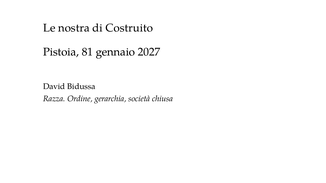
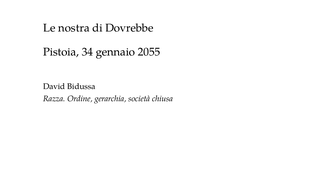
Costruito: Costruito -> Dovrebbe (129, 28)
81: 81 -> 34 (87, 52)
2027: 2027 -> 2055 (149, 52)
